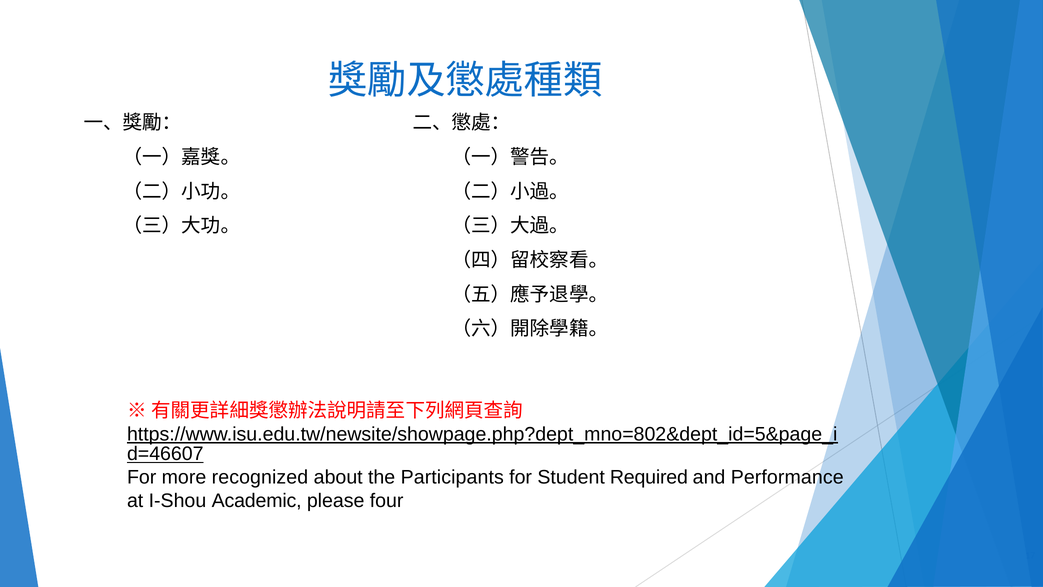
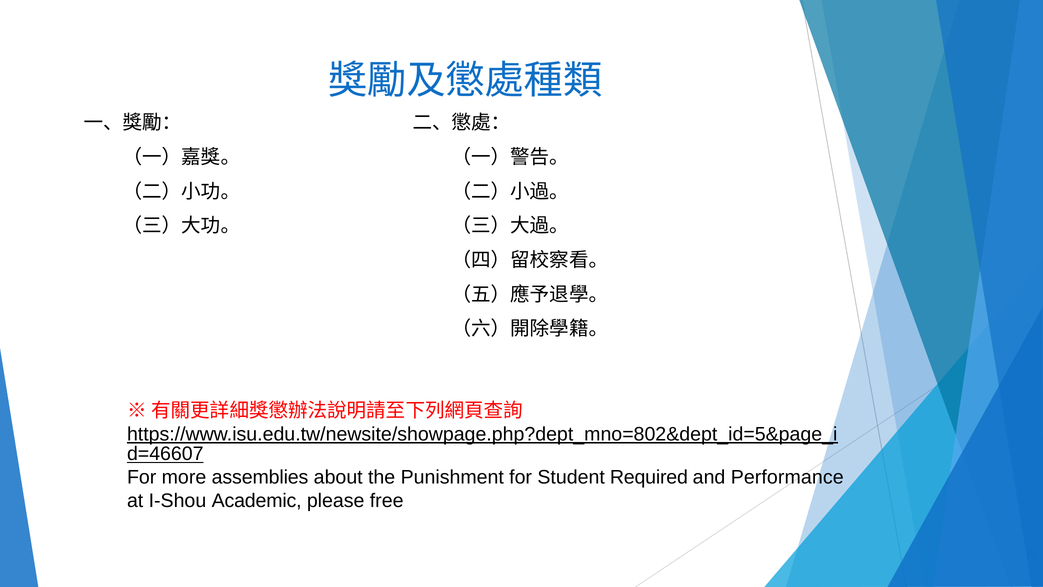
recognized: recognized -> assemblies (260, 477)
Participants: Participants -> Punishment (452, 477)
four: four -> free (387, 500)
